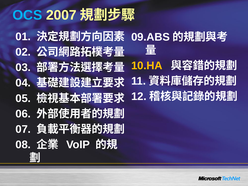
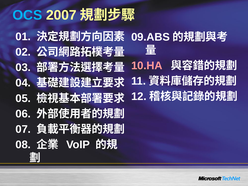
10.HA colour: yellow -> pink (147, 66)
